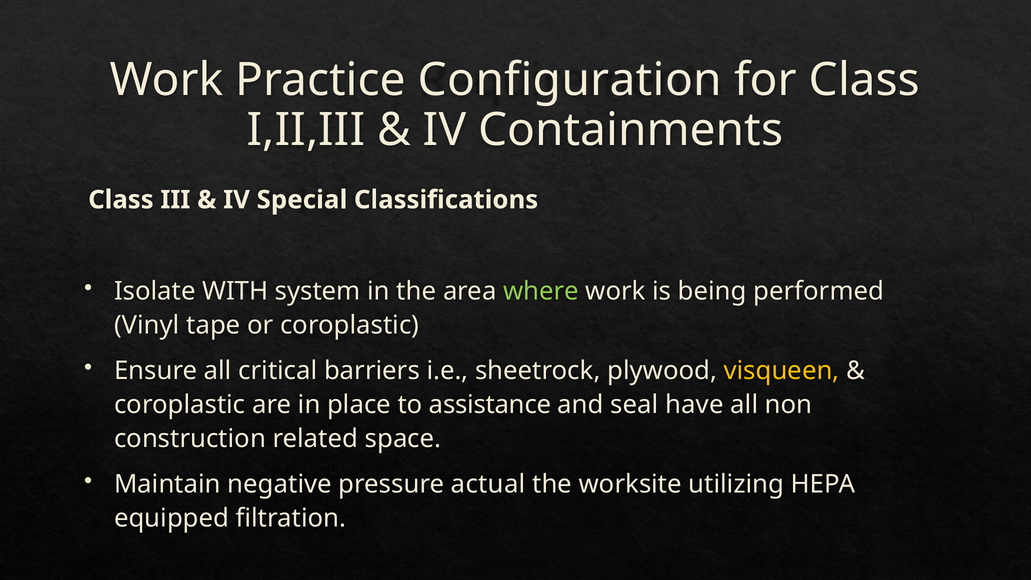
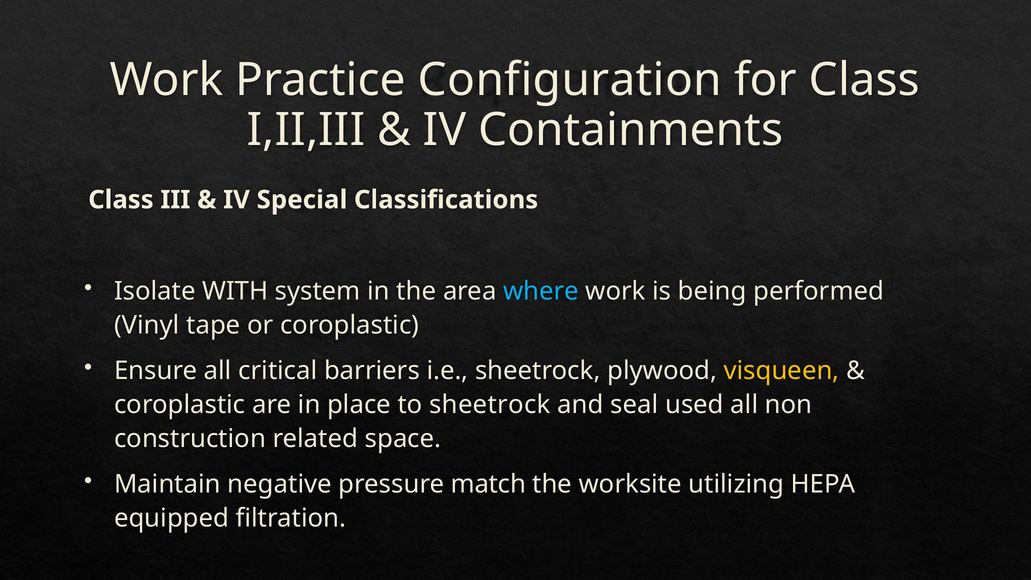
where colour: light green -> light blue (541, 291)
to assistance: assistance -> sheetrock (490, 405)
have: have -> used (694, 405)
actual: actual -> match (488, 484)
